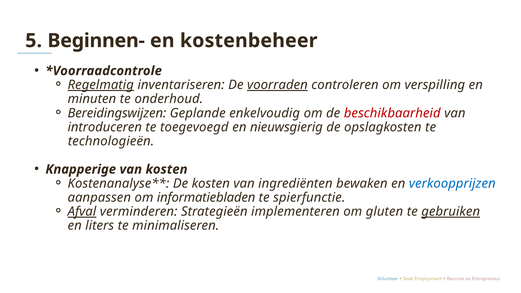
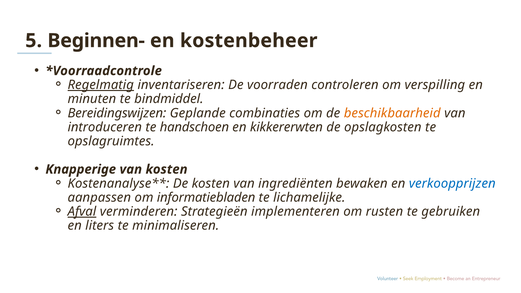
voorraden underline: present -> none (277, 85)
onderhoud: onderhoud -> bindmiddel (169, 99)
enkelvoudig: enkelvoudig -> combinaties (265, 113)
beschikbaarheid colour: red -> orange (392, 113)
toegevoegd: toegevoegd -> handschoen (194, 127)
nieuwsgierig: nieuwsgierig -> kikkererwten (286, 127)
technologieën: technologieën -> opslagruimtes (111, 141)
spierfunctie: spierfunctie -> lichamelijke (309, 198)
gluten: gluten -> rusten (384, 212)
gebruiken underline: present -> none (451, 212)
